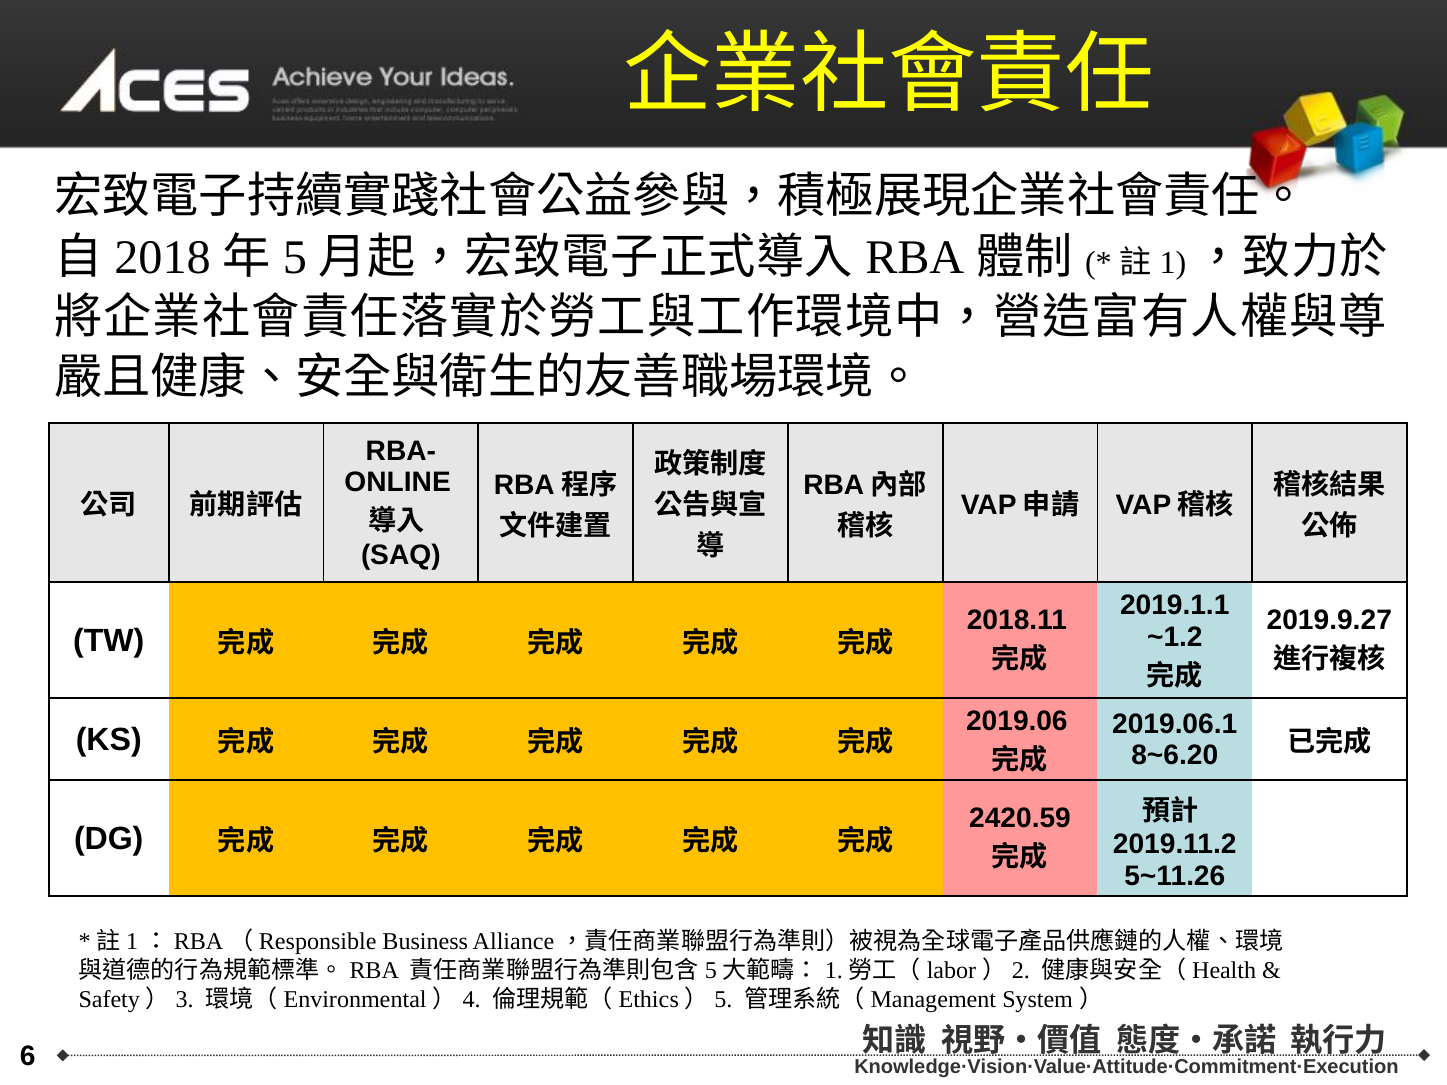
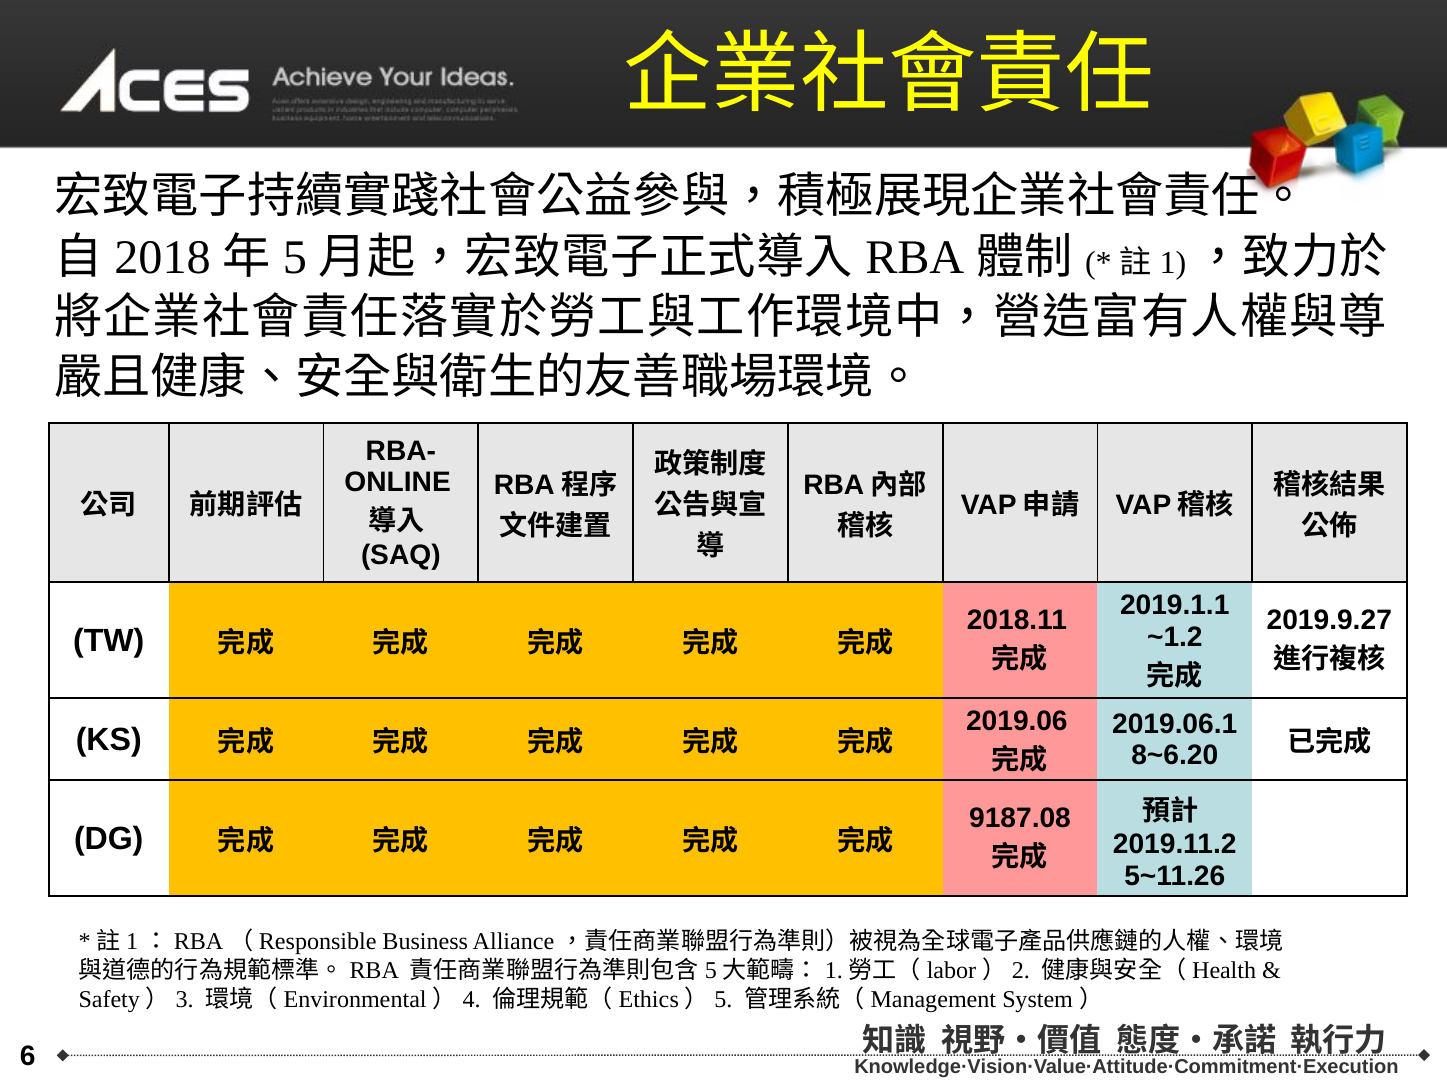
2420.59: 2420.59 -> 9187.08 (1020, 818)
